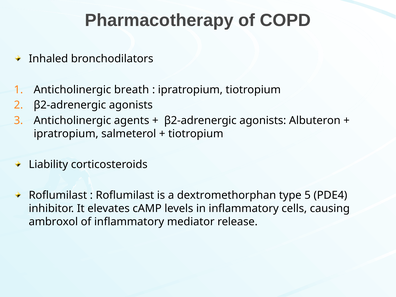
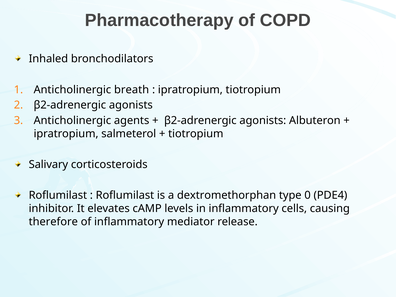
Liability: Liability -> Salivary (48, 164)
5: 5 -> 0 (308, 195)
ambroxol: ambroxol -> therefore (53, 222)
